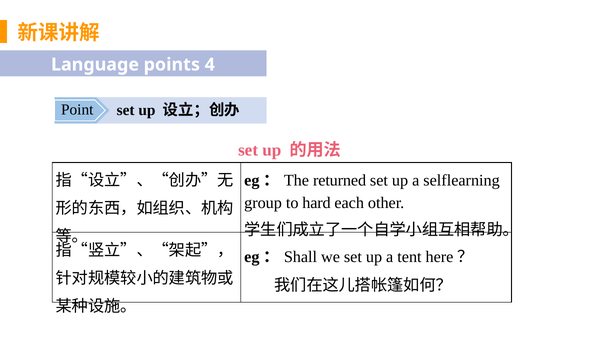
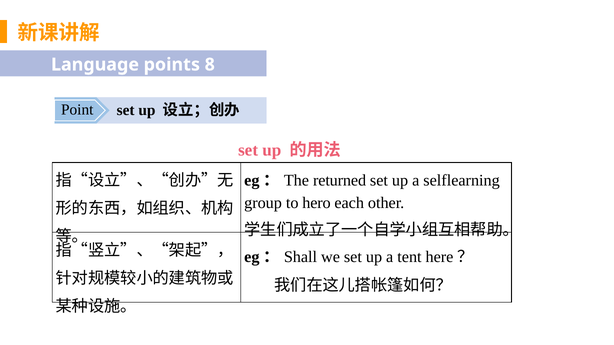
4: 4 -> 8 (210, 65)
hard: hard -> hero (316, 203)
